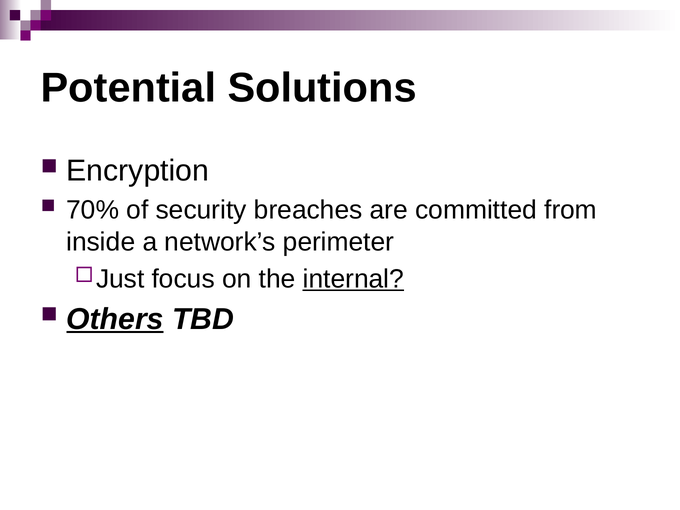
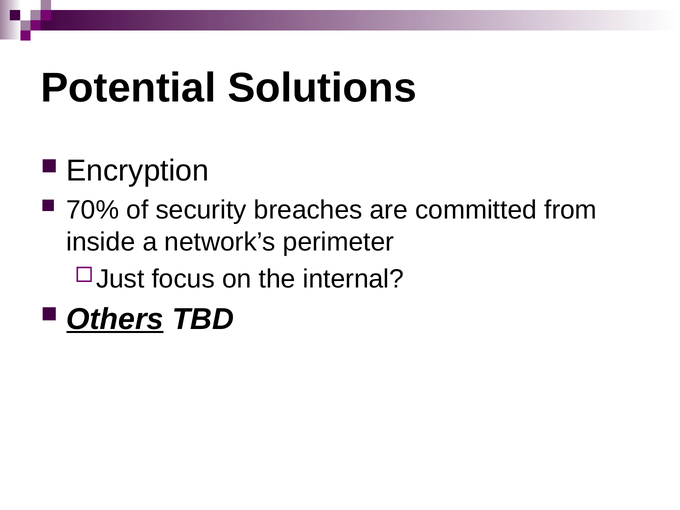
internal underline: present -> none (353, 279)
